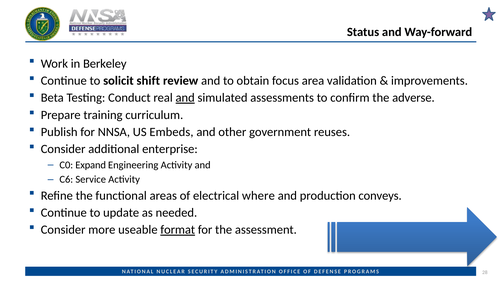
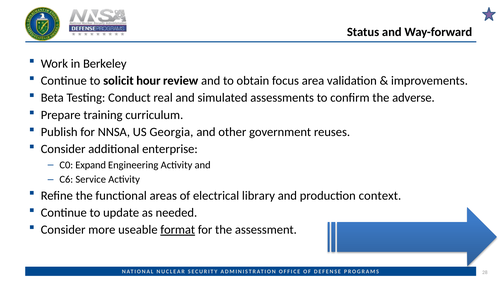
shift: shift -> hour (148, 81)
and underline: present -> none (185, 98)
Embeds: Embeds -> Georgia (171, 132)
where: where -> library (258, 195)
conveys: conveys -> context (380, 195)
